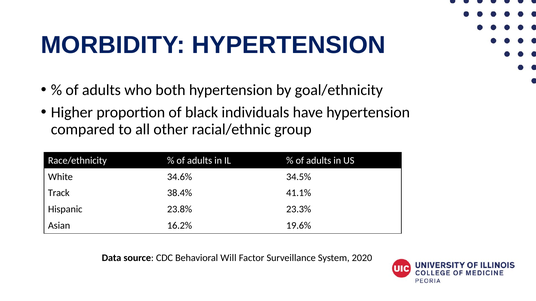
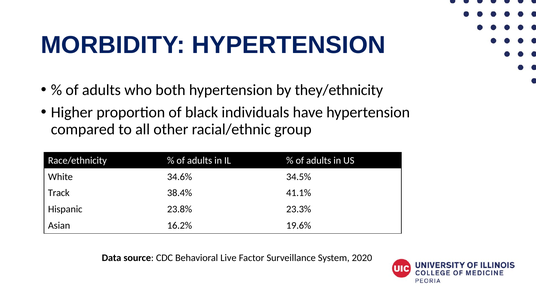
goal/ethnicity: goal/ethnicity -> they/ethnicity (339, 90)
Will: Will -> Live (228, 258)
